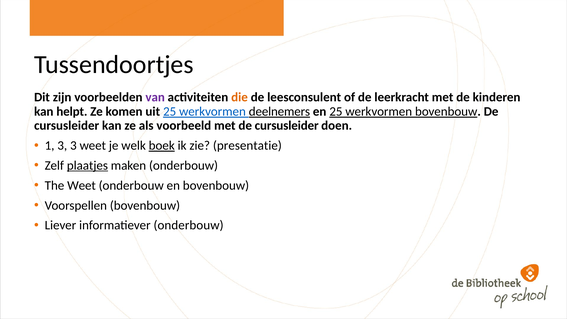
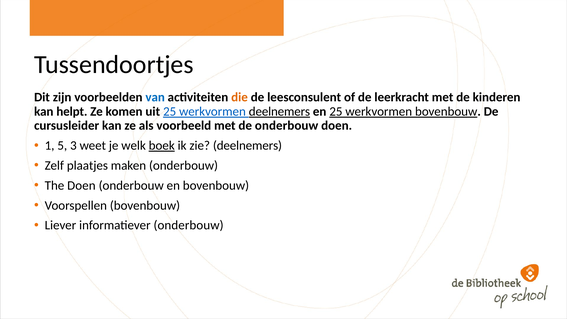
van colour: purple -> blue (155, 97)
met de cursusleider: cursusleider -> onderbouw (287, 126)
1 3: 3 -> 5 (62, 146)
zie presentatie: presentatie -> deelnemers (247, 146)
plaatjes underline: present -> none (87, 165)
The Weet: Weet -> Doen (81, 185)
